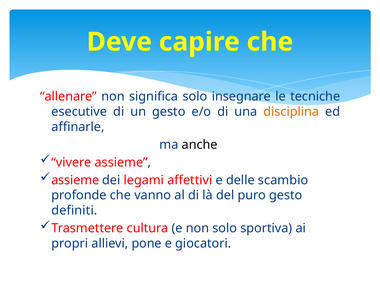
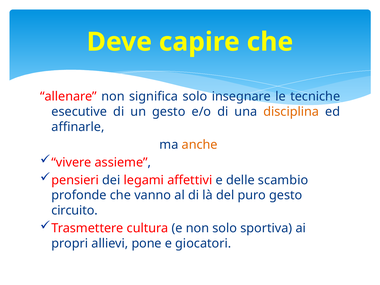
anche colour: black -> orange (200, 145)
assieme: assieme -> pensieri (75, 180)
definiti: definiti -> circuito (74, 210)
